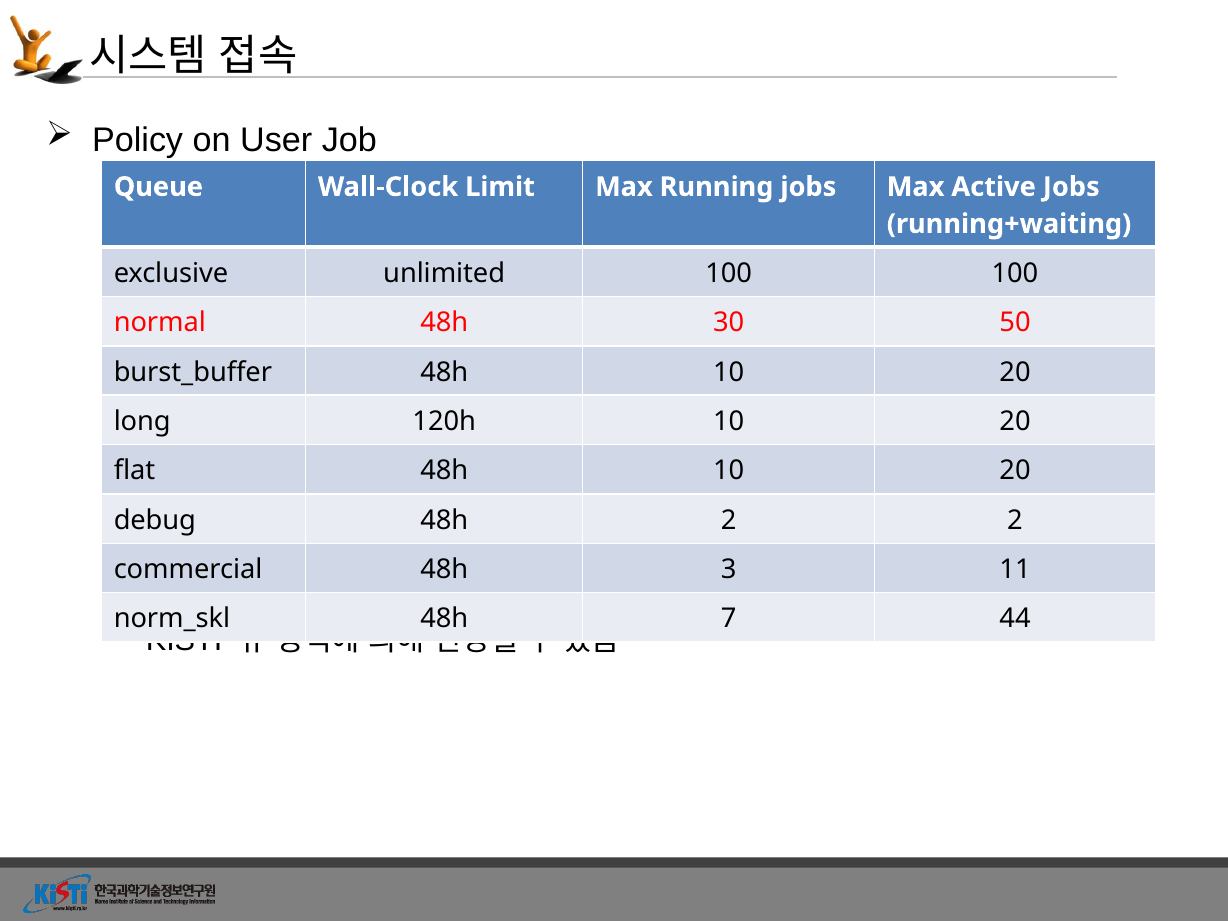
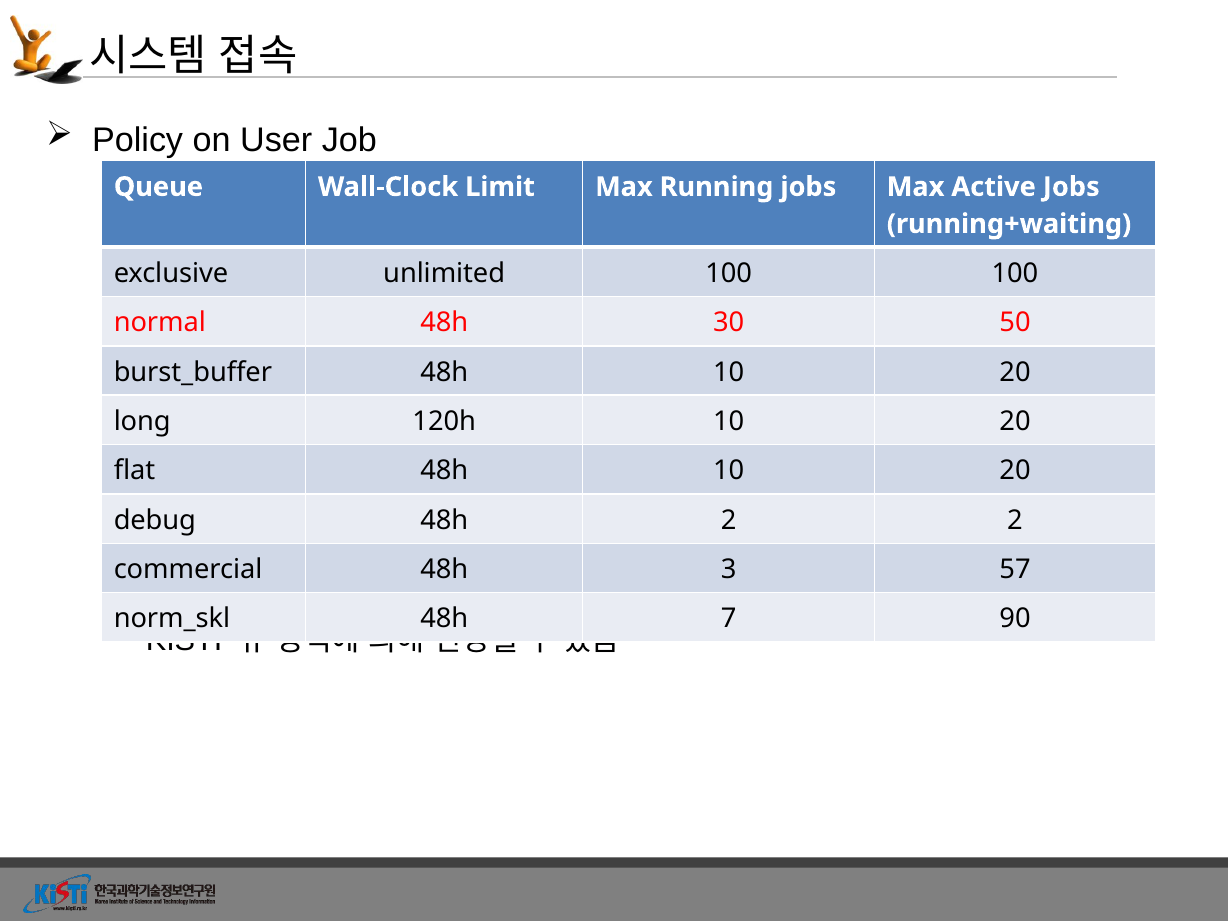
11: 11 -> 57 (1015, 569)
44: 44 -> 90 (1015, 619)
